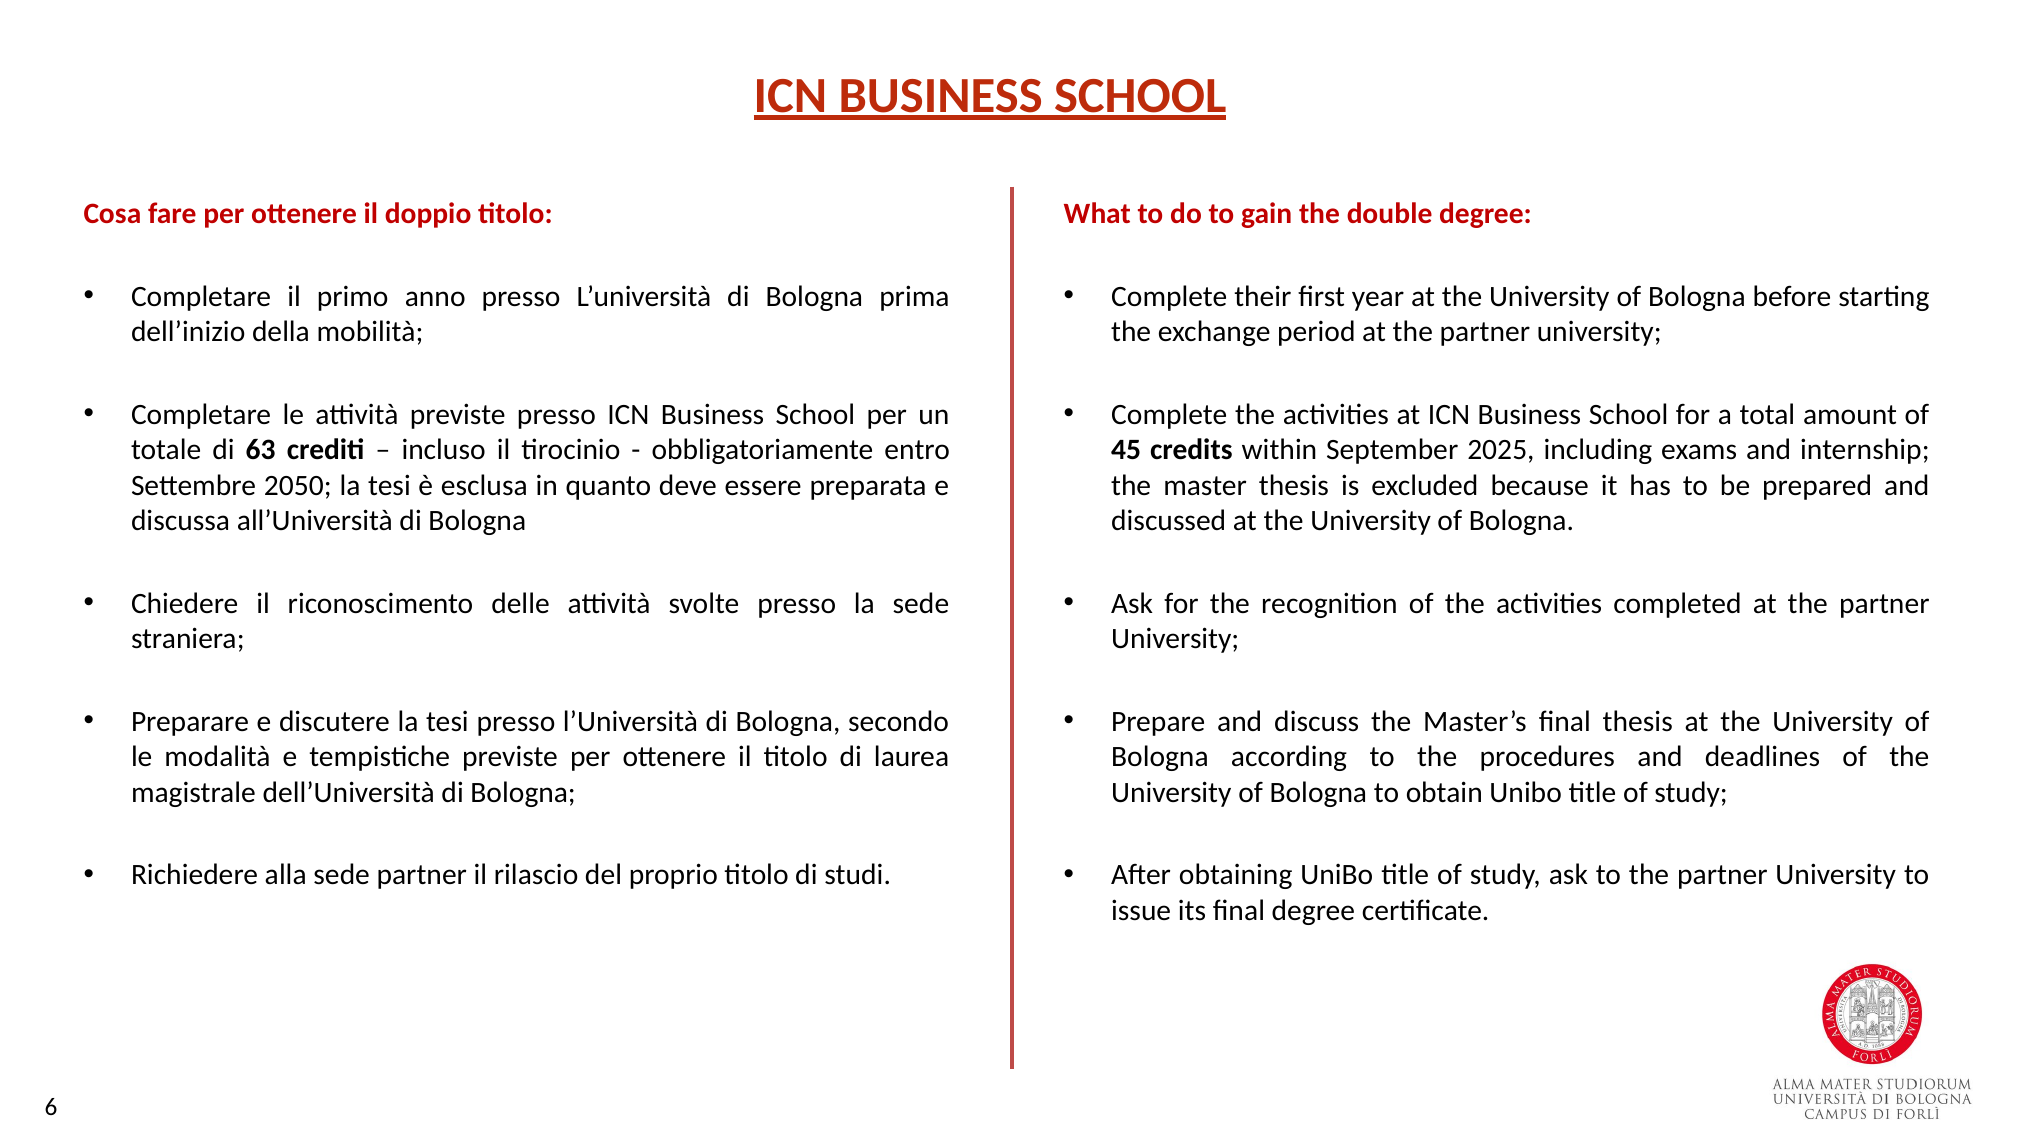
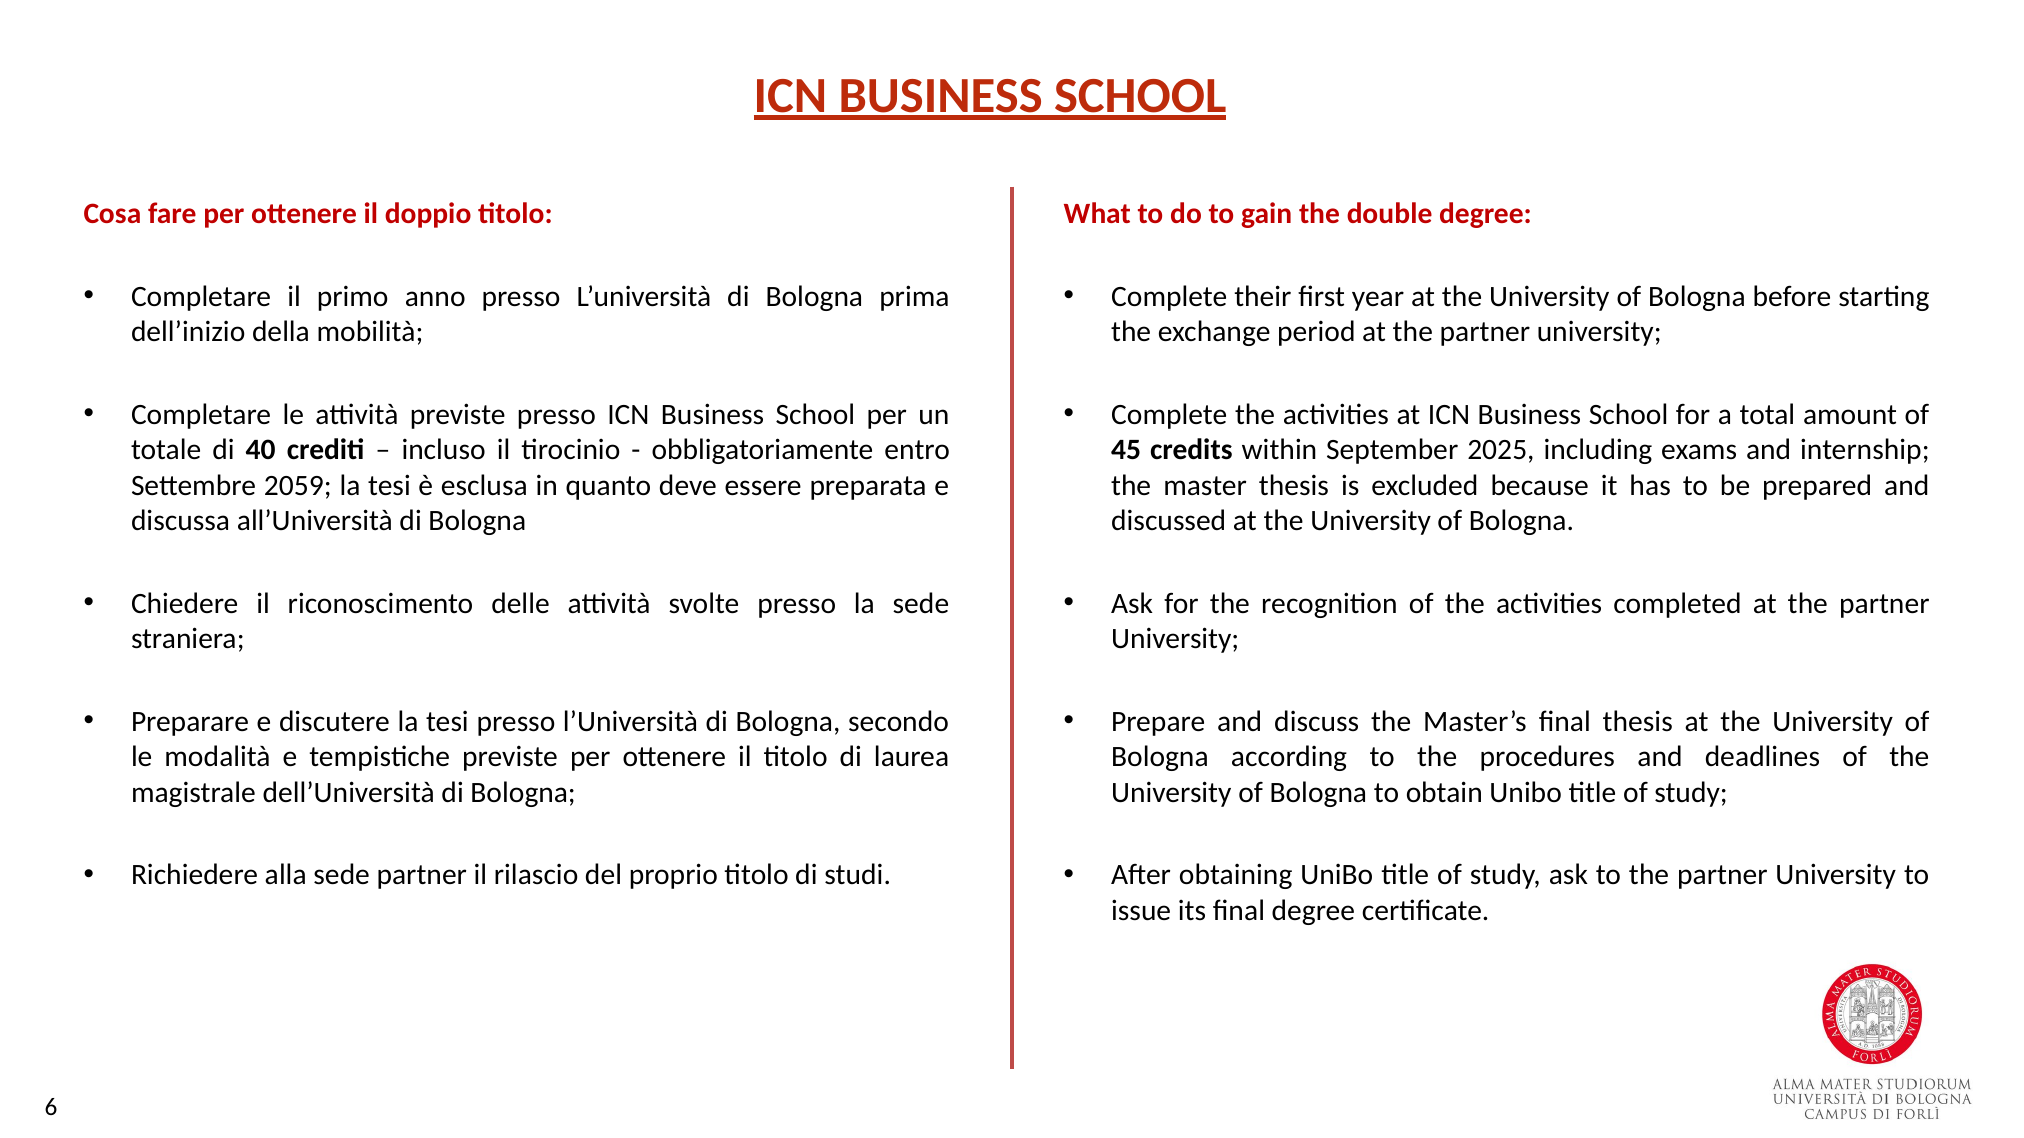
63: 63 -> 40 (261, 450)
2050: 2050 -> 2059 (298, 486)
